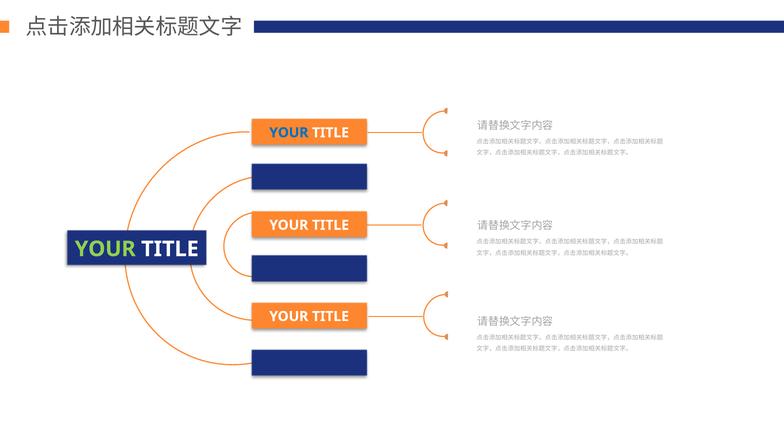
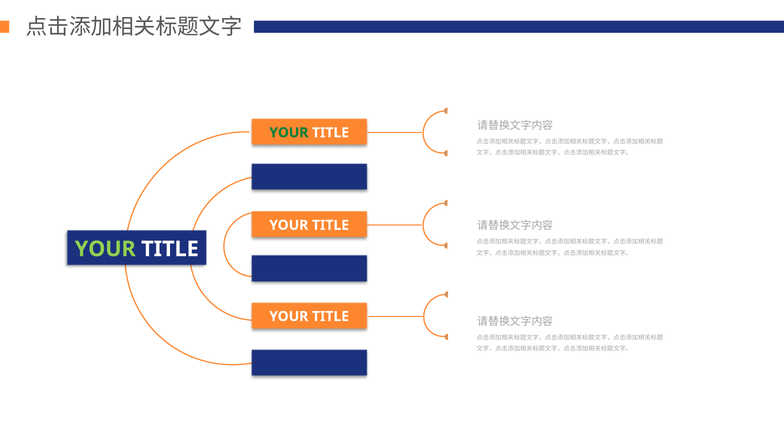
YOUR colour: blue -> green (289, 133)
